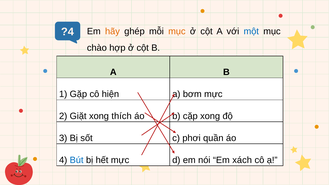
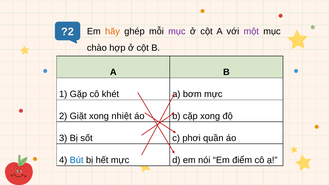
?4: ?4 -> ?2 (68, 32)
mục colour: orange -> purple (177, 31)
một colour: blue -> purple (251, 31)
hiện: hiện -> khét (110, 94)
thích: thích -> nhiệt (122, 116)
xách: xách -> điểm (242, 160)
